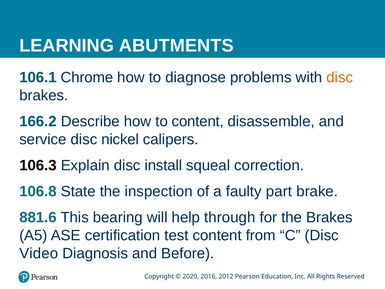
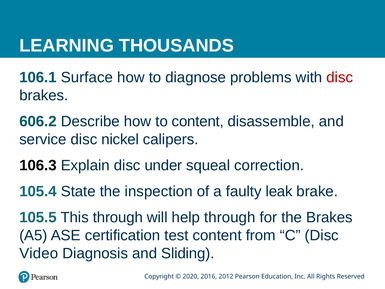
ABUTMENTS: ABUTMENTS -> THOUSANDS (176, 46)
Chrome: Chrome -> Surface (87, 77)
disc colour: orange -> red (340, 77)
166.2: 166.2 -> 606.2 (38, 121)
install: install -> under (163, 165)
106.8: 106.8 -> 105.4 (38, 191)
part: part -> leak (279, 191)
881.6: 881.6 -> 105.5 (38, 217)
This bearing: bearing -> through (118, 217)
Before: Before -> Sliding (188, 253)
